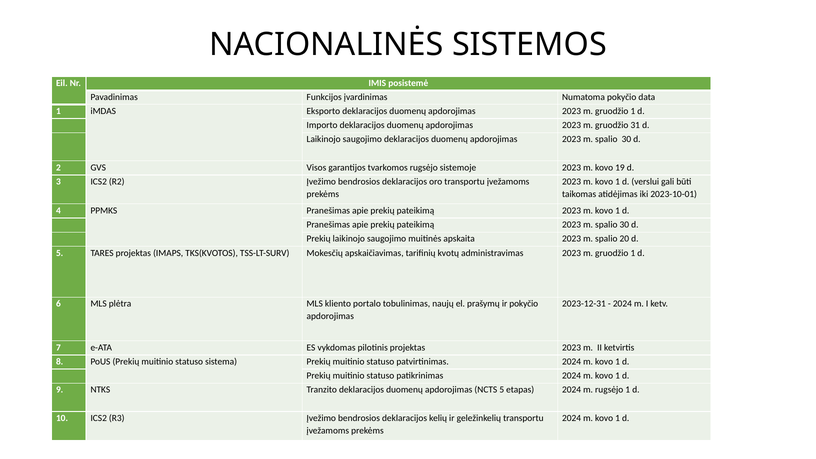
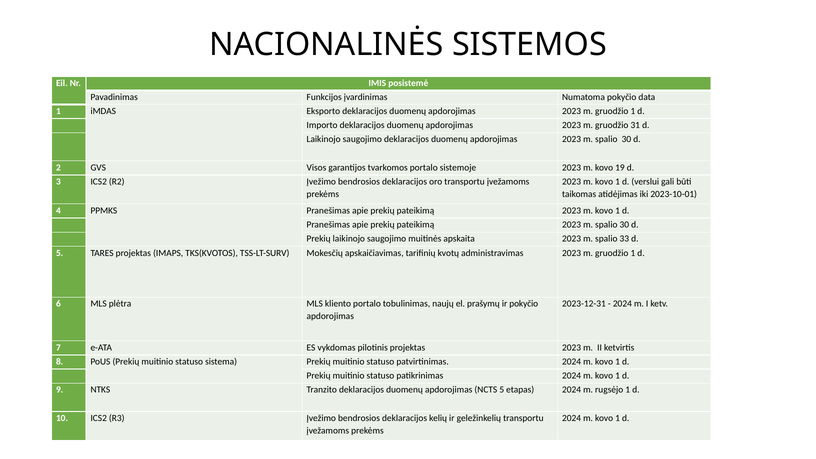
tvarkomos rugsėjo: rugsėjo -> portalo (424, 168)
20: 20 -> 33 (624, 239)
